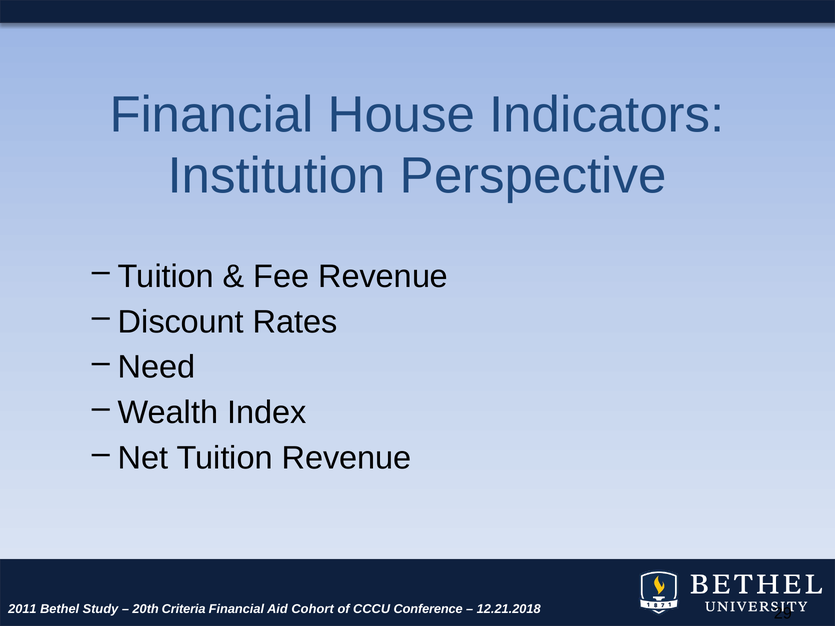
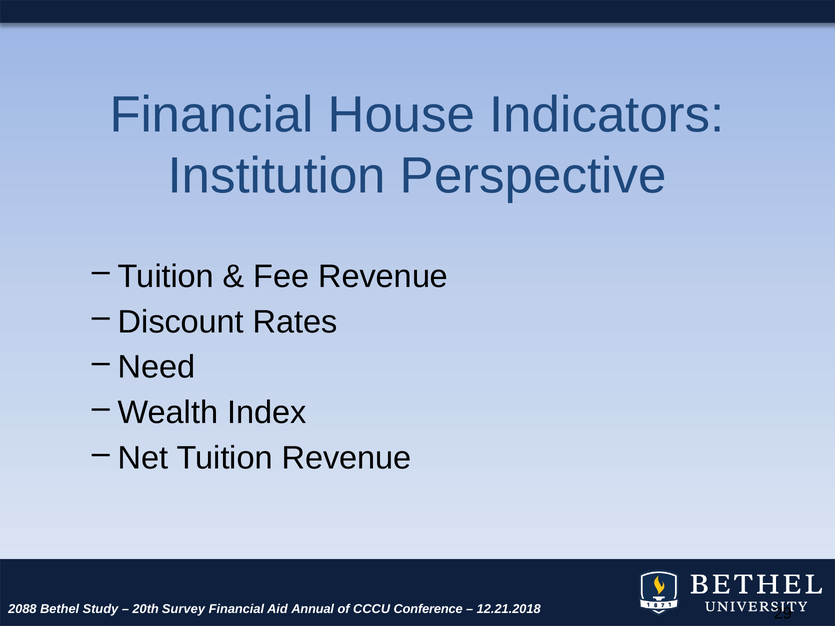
2011: 2011 -> 2088 (22, 609)
Criteria: Criteria -> Survey (183, 609)
Cohort: Cohort -> Annual (313, 609)
